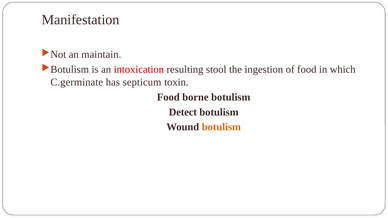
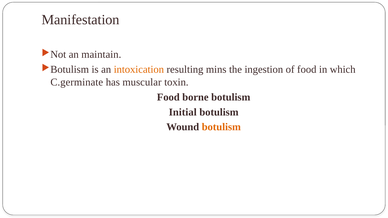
intoxication colour: red -> orange (139, 70)
stool: stool -> mins (216, 70)
septicum: septicum -> muscular (142, 82)
Detect: Detect -> Initial (183, 112)
